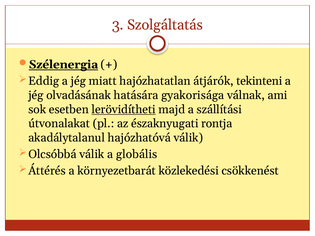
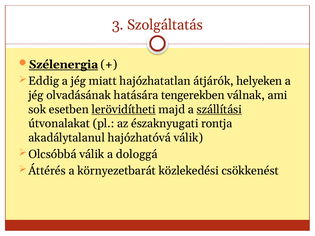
tekinteni: tekinteni -> helyeken (259, 81)
gyakorisága: gyakorisága -> tengerekben (193, 95)
szállítási underline: none -> present (219, 110)
globális: globális -> dologgá (137, 154)
